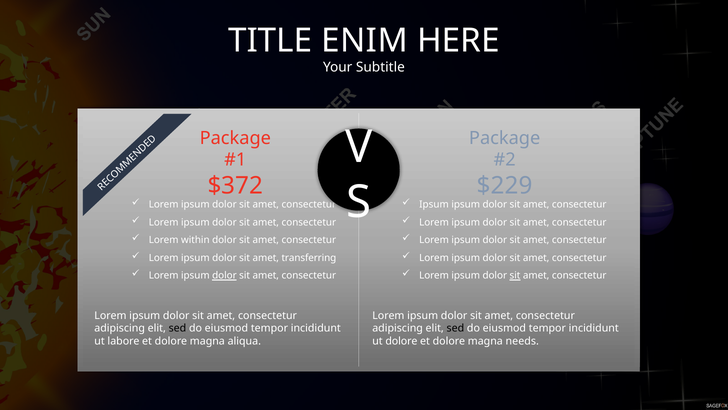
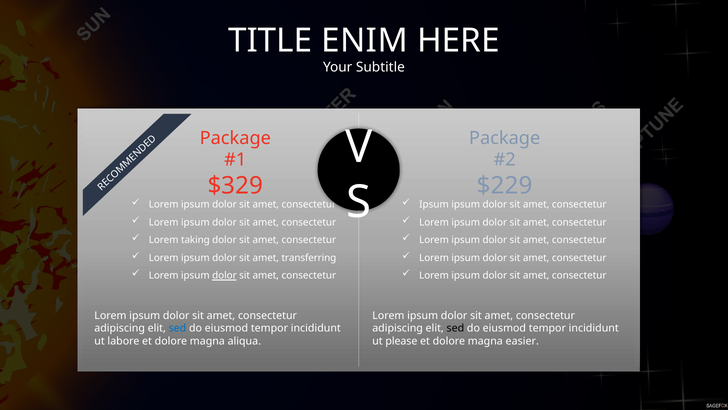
$372: $372 -> $329 (235, 186)
within: within -> taking (195, 240)
sit underline: present -> none (515, 275)
sed colour: black -> blue (177, 328)
ut dolore: dolore -> please (401, 341)
needs: needs -> easier (522, 341)
